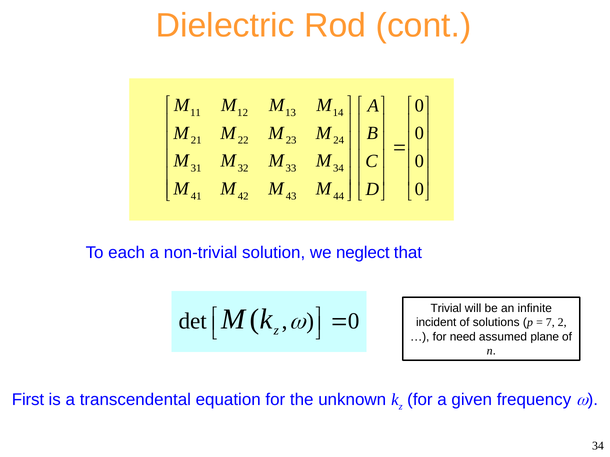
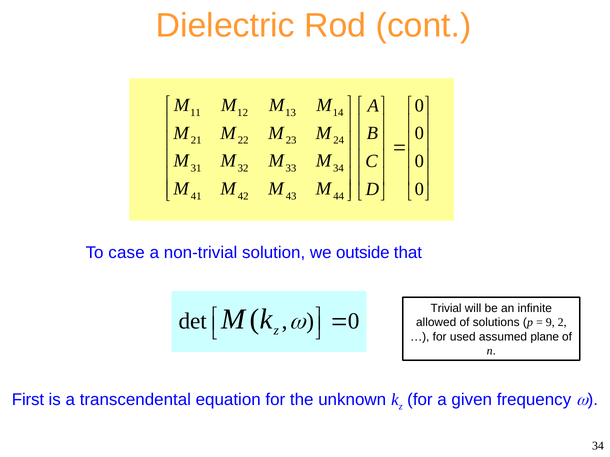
each: each -> case (127, 253)
neglect: neglect -> outside (363, 253)
incident: incident -> allowed (436, 323)
7: 7 -> 9 (550, 323)
need: need -> used (463, 337)
